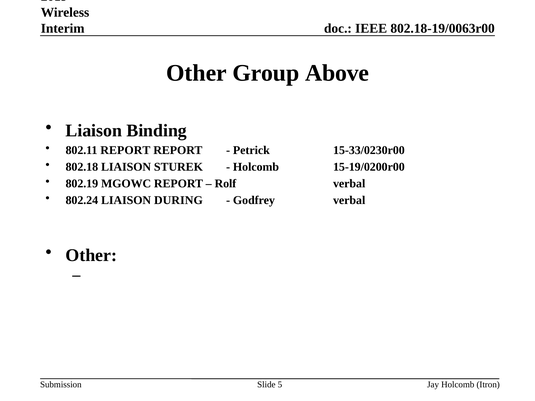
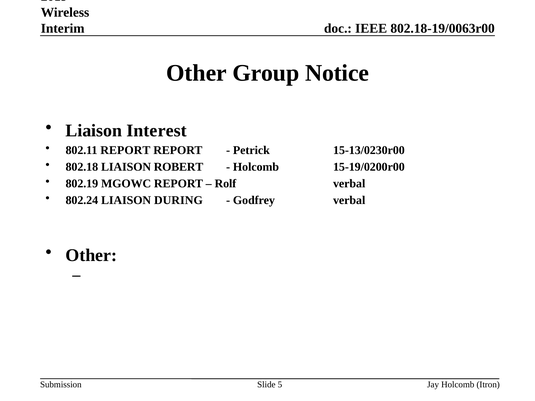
Above: Above -> Notice (337, 73)
Binding: Binding -> Interest (157, 131)
15-33/0230r00: 15-33/0230r00 -> 15-13/0230r00 (369, 150)
STUREK: STUREK -> ROBERT (179, 167)
